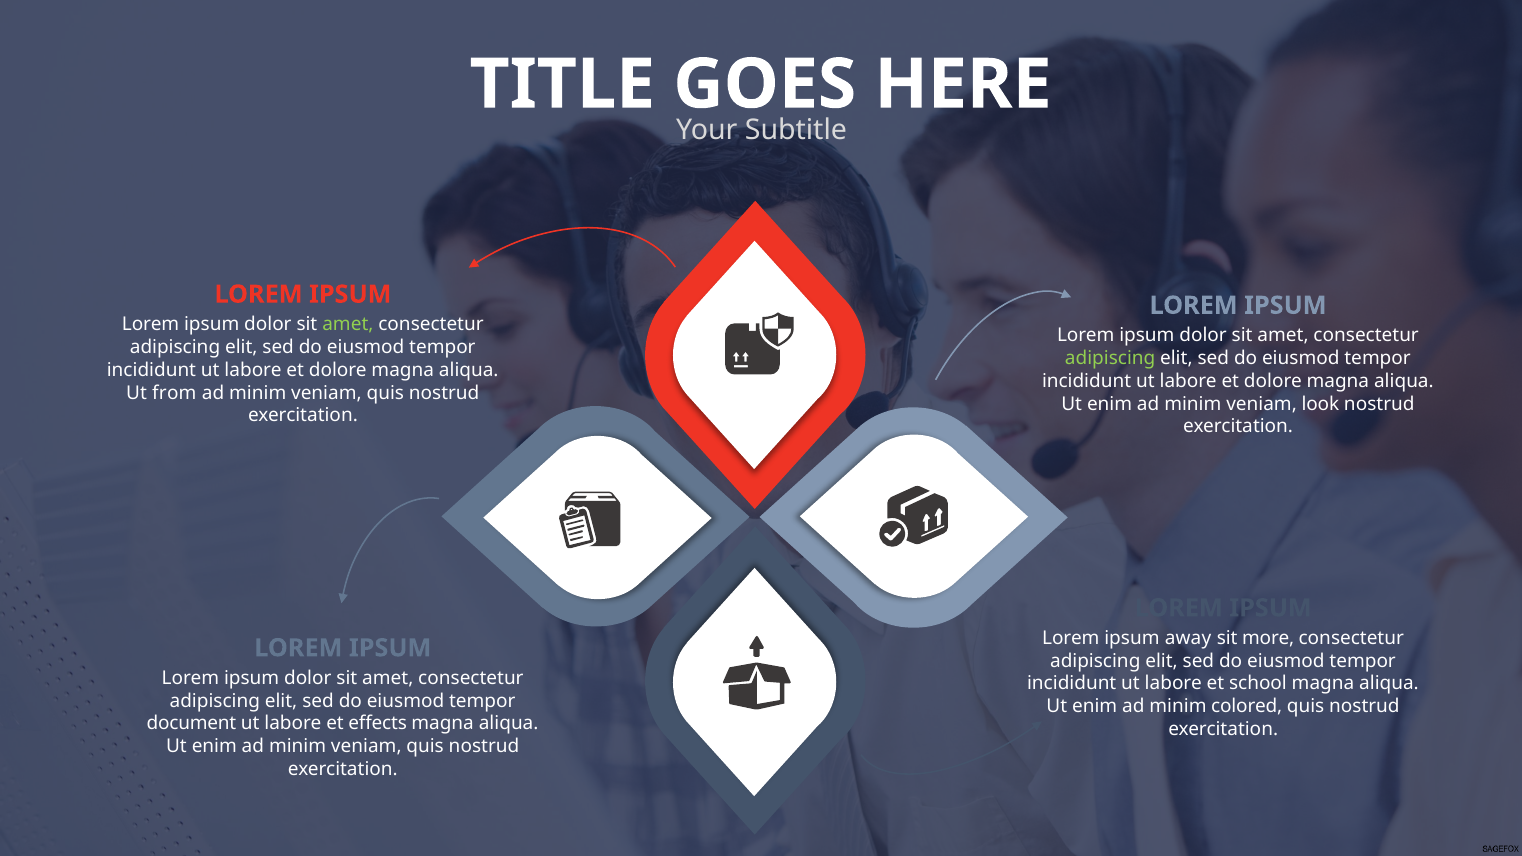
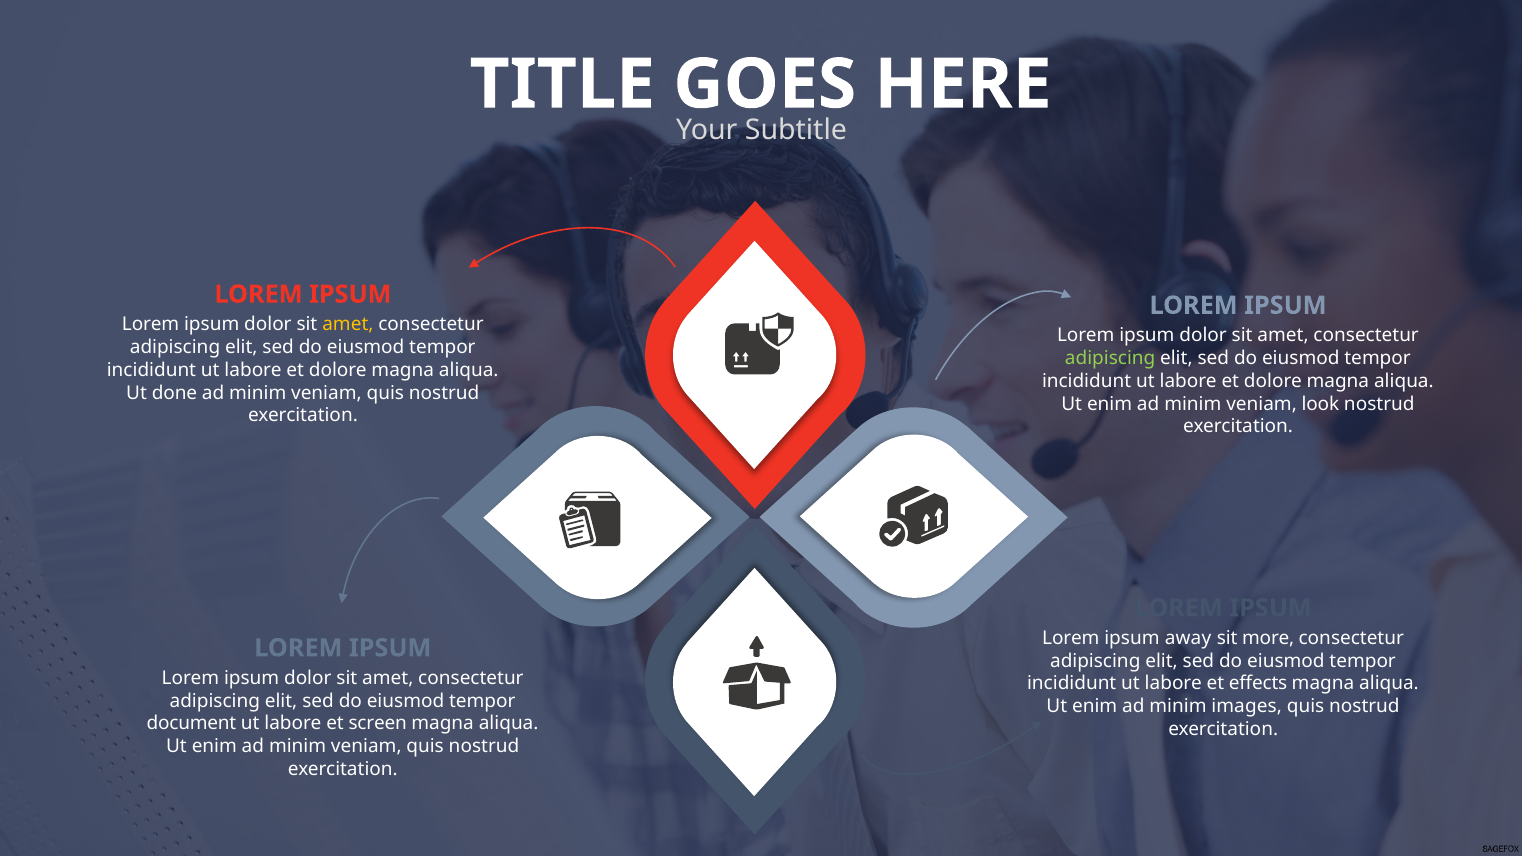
amet colour: light green -> yellow (348, 324)
from: from -> done (175, 393)
school: school -> effects (1258, 684)
colored: colored -> images (1247, 707)
effects: effects -> screen (378, 724)
